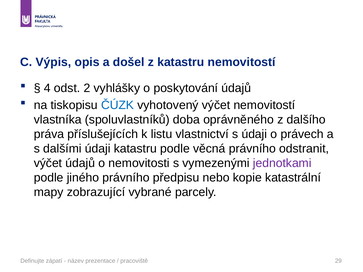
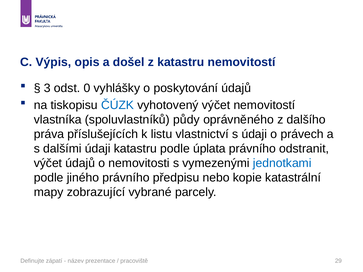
4: 4 -> 3 (47, 88)
2: 2 -> 0 (87, 88)
doba: doba -> půdy (186, 120)
věcná: věcná -> úplata (209, 149)
jednotkami colour: purple -> blue (282, 163)
